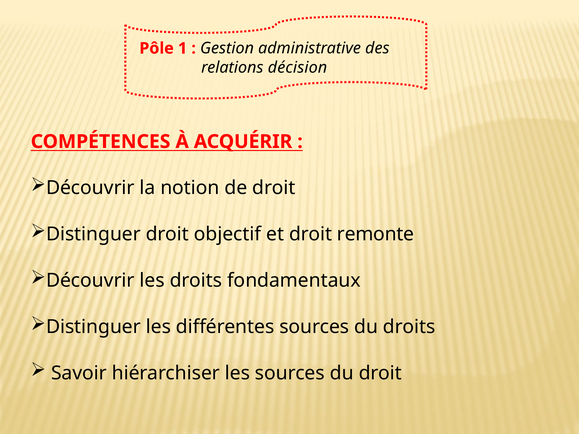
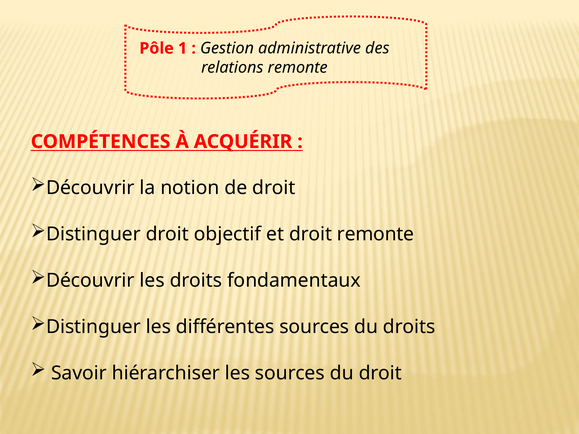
relations décision: décision -> remonte (298, 68)
